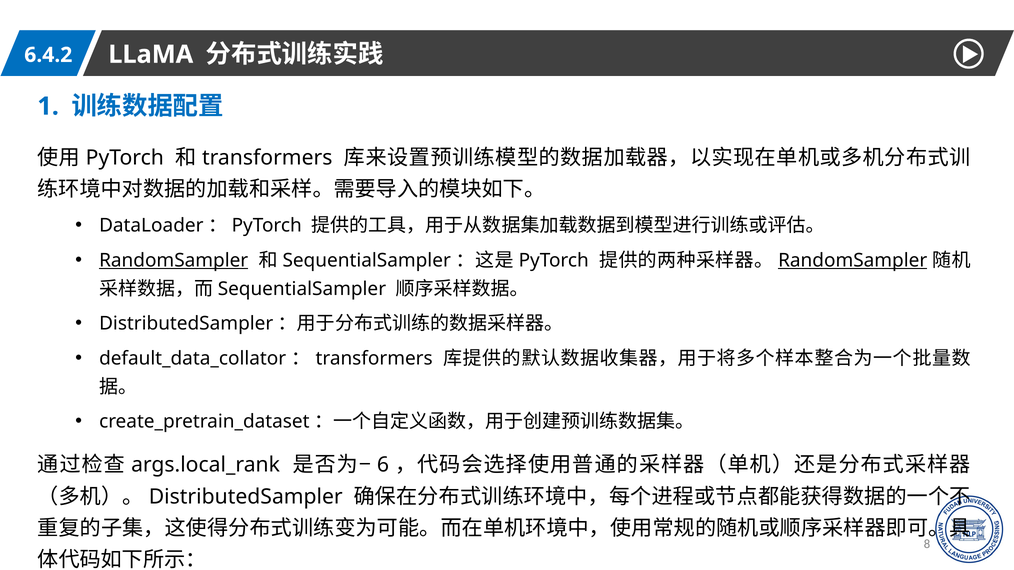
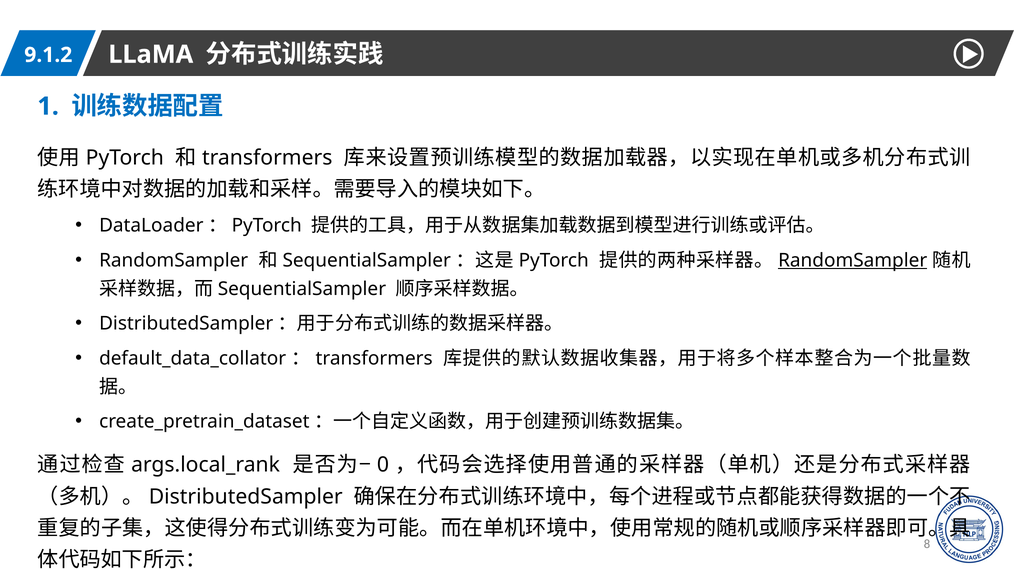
6.4.2: 6.4.2 -> 9.1.2 (48, 55)
RandomSampler underline: present -> none (174, 260)
6: 6 -> 0 (383, 465)
